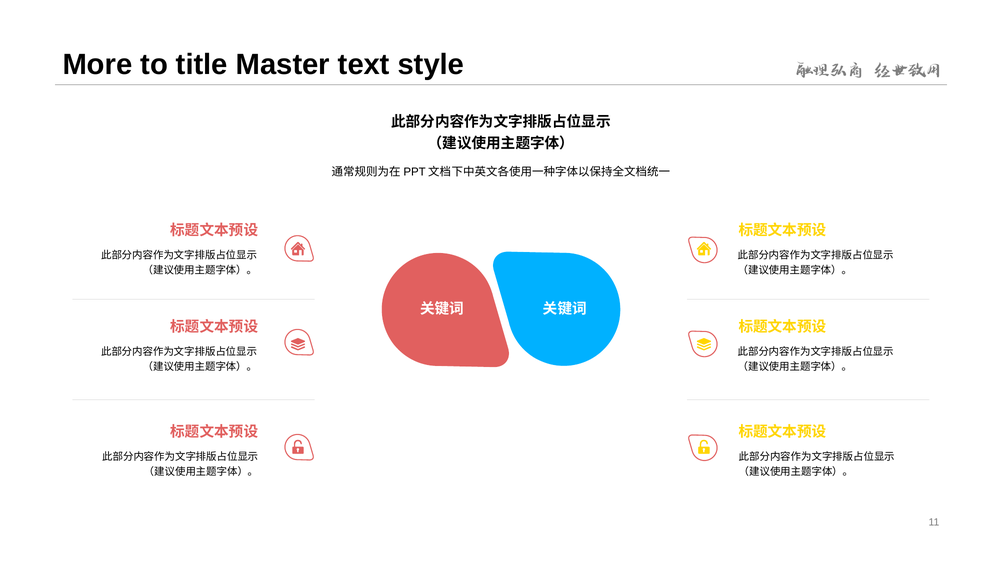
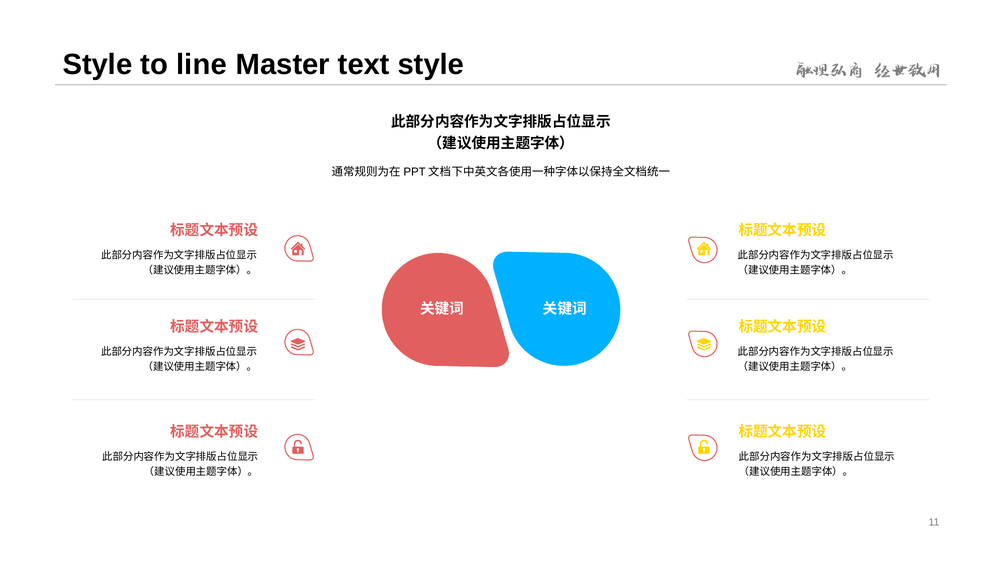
More: More -> Style (97, 65)
title: title -> line (202, 65)
